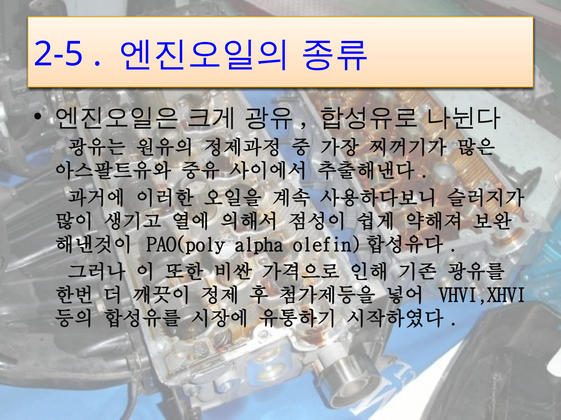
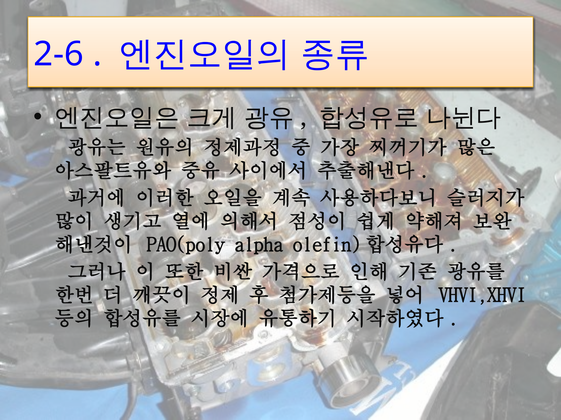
2-5: 2-5 -> 2-6 (59, 54)
